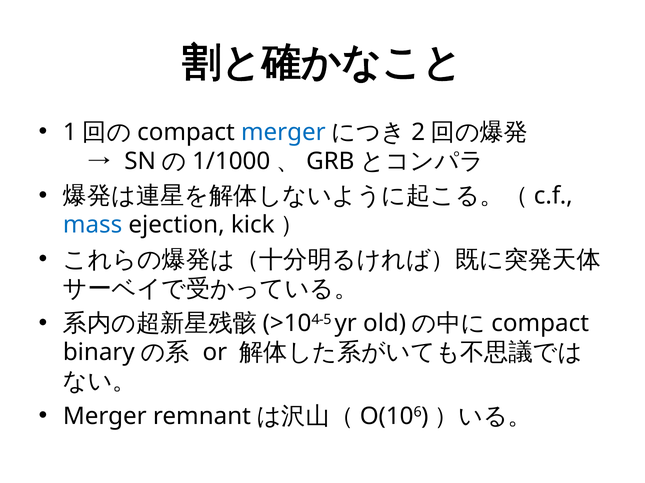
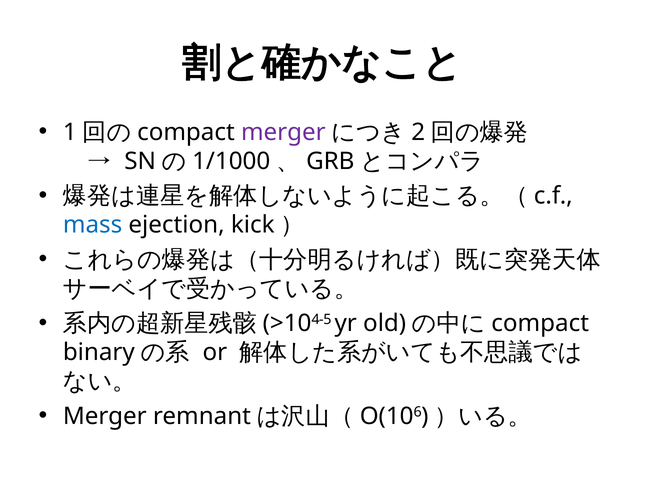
merger colour: blue -> purple (283, 132)
